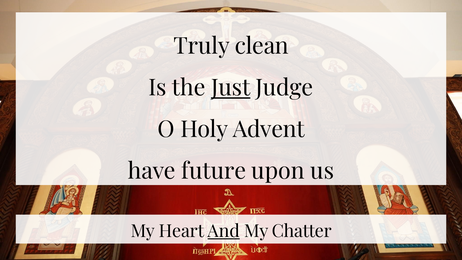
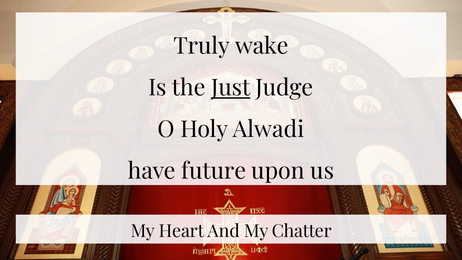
clean: clean -> wake (262, 46)
Advent: Advent -> Alwadi (268, 129)
And underline: present -> none (224, 231)
